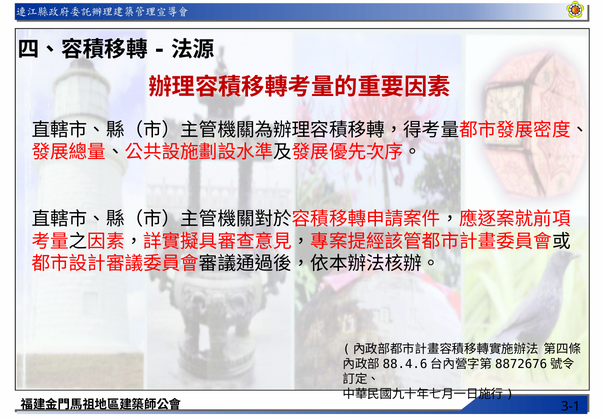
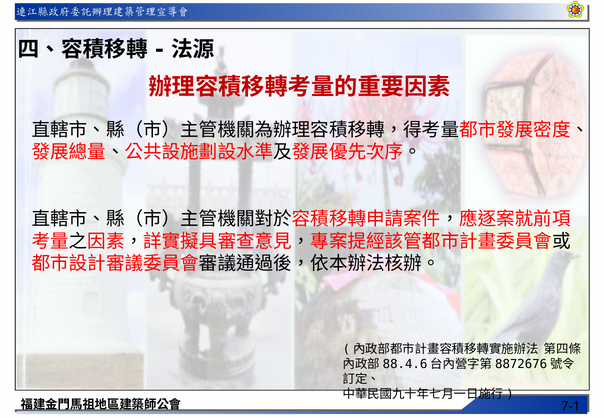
3-1: 3-1 -> 7-1 (571, 406)
